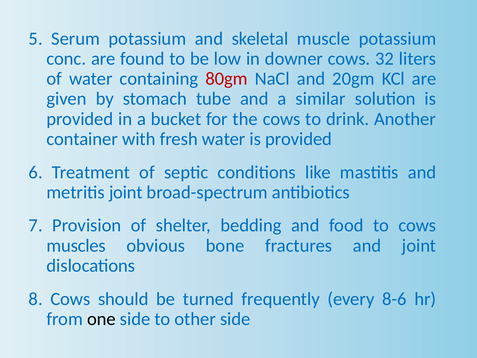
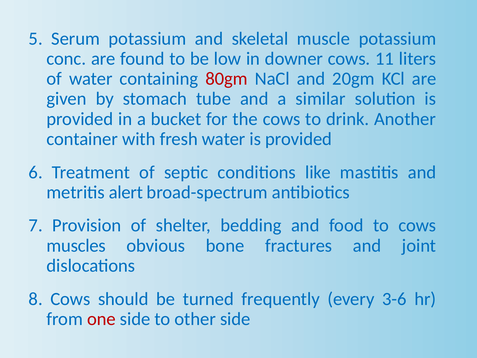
32: 32 -> 11 (385, 59)
metritis joint: joint -> alert (126, 192)
8-6: 8-6 -> 3-6 (394, 299)
one colour: black -> red (101, 319)
